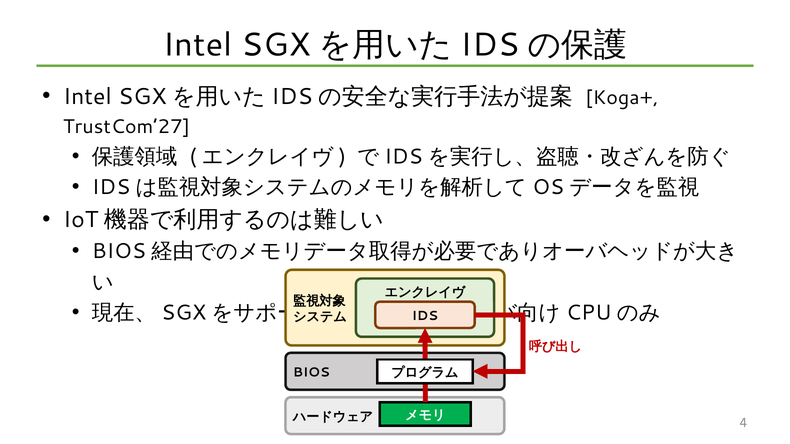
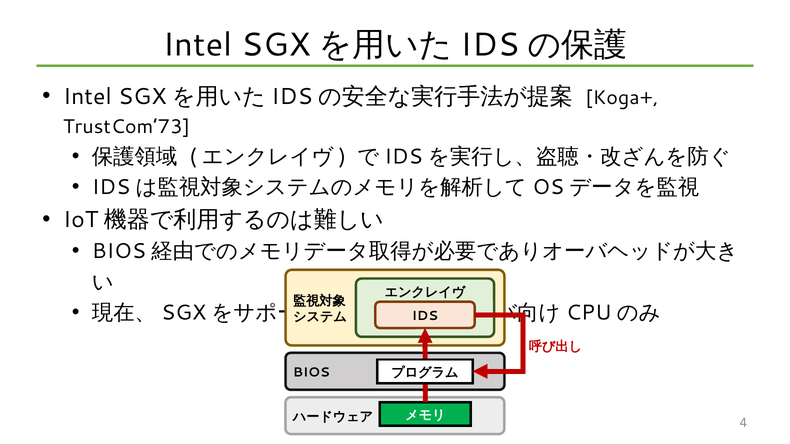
TrustCom’27: TrustCom’27 -> TrustCom’73 (126, 127)
